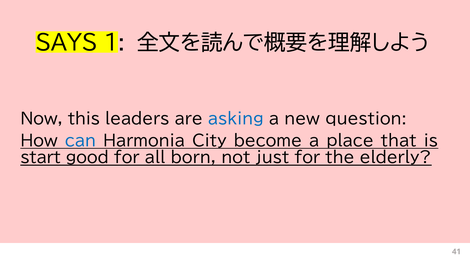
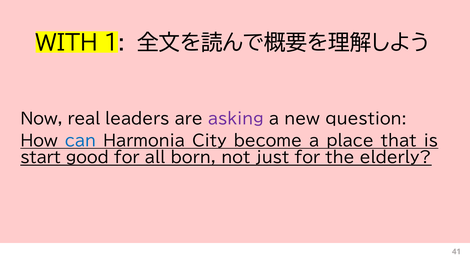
SAYS: SAYS -> WITH (67, 43)
this: this -> real (84, 119)
asking colour: blue -> purple (236, 119)
